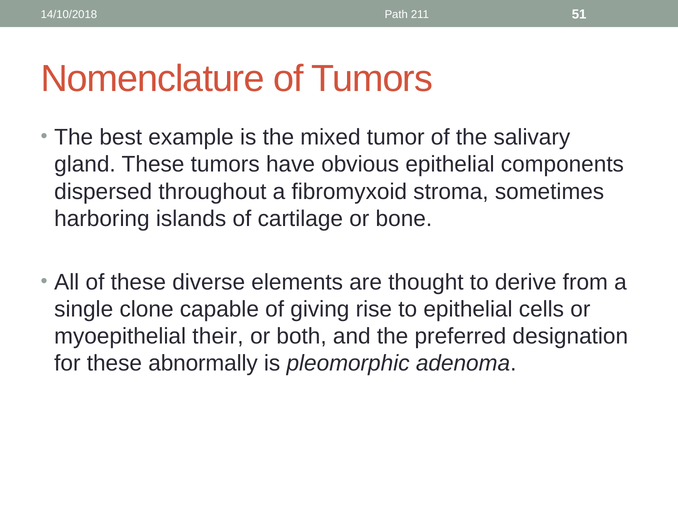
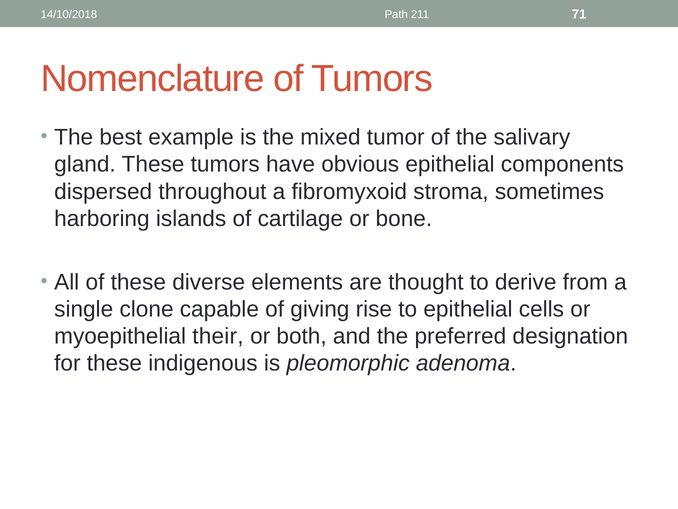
51: 51 -> 71 (579, 14)
abnormally: abnormally -> indigenous (203, 363)
